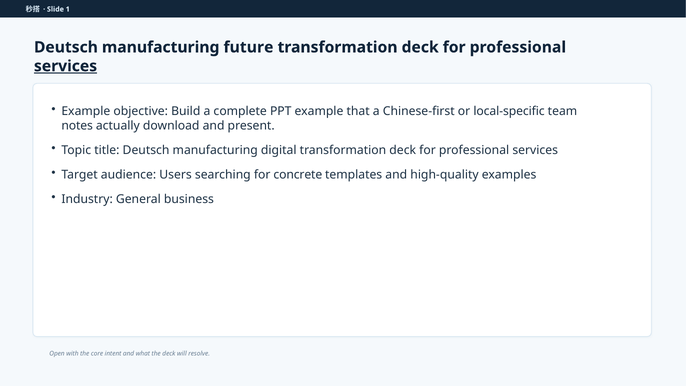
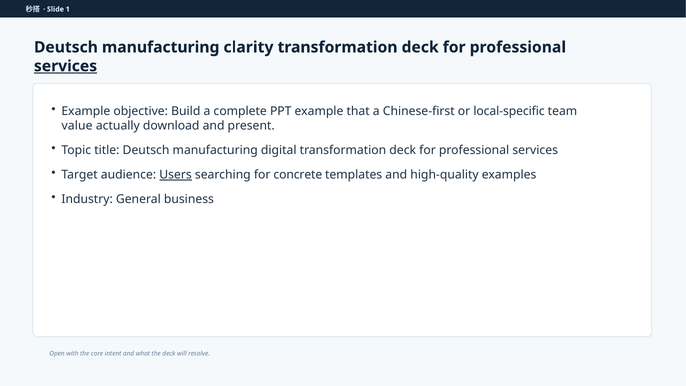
future: future -> clarity (248, 47)
notes: notes -> value (77, 126)
Users underline: none -> present (176, 175)
